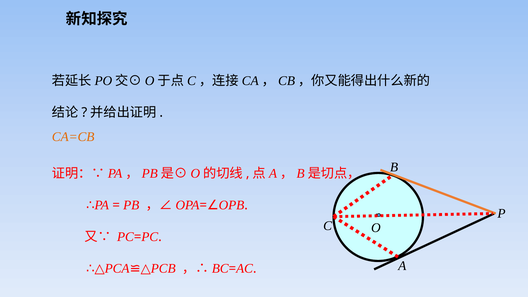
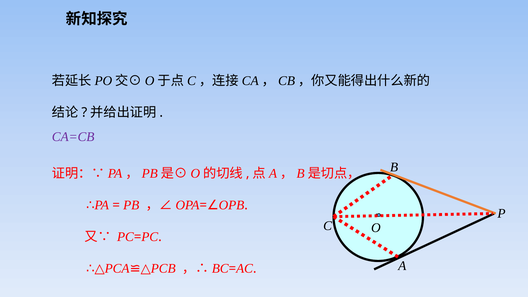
CA=CB colour: orange -> purple (73, 137)
